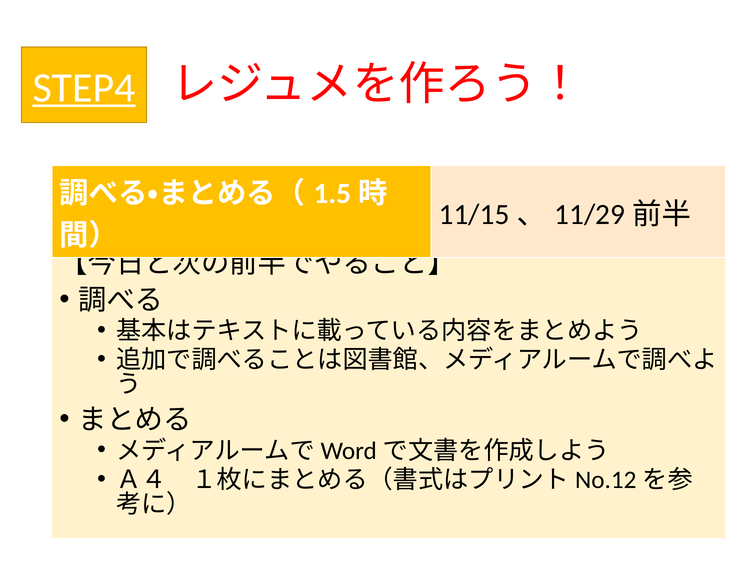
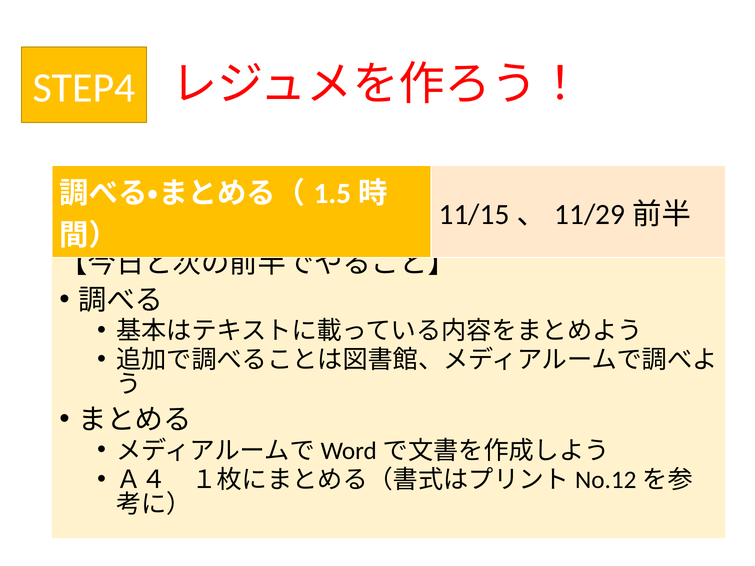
STEP4 underline: present -> none (84, 88)
